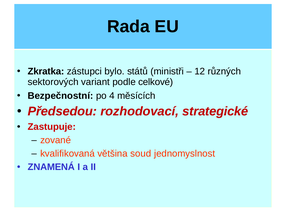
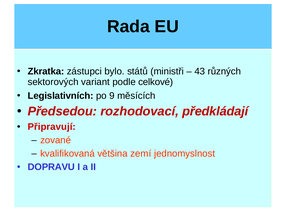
12: 12 -> 43 (200, 71)
Bezpečnostní: Bezpečnostní -> Legislativních (61, 96)
4: 4 -> 9 (112, 96)
strategické: strategické -> předkládají (215, 112)
Zastupuje: Zastupuje -> Připravují (52, 127)
soud: soud -> zemí (141, 154)
ZNAMENÁ: ZNAMENÁ -> DOPRAVU (51, 167)
